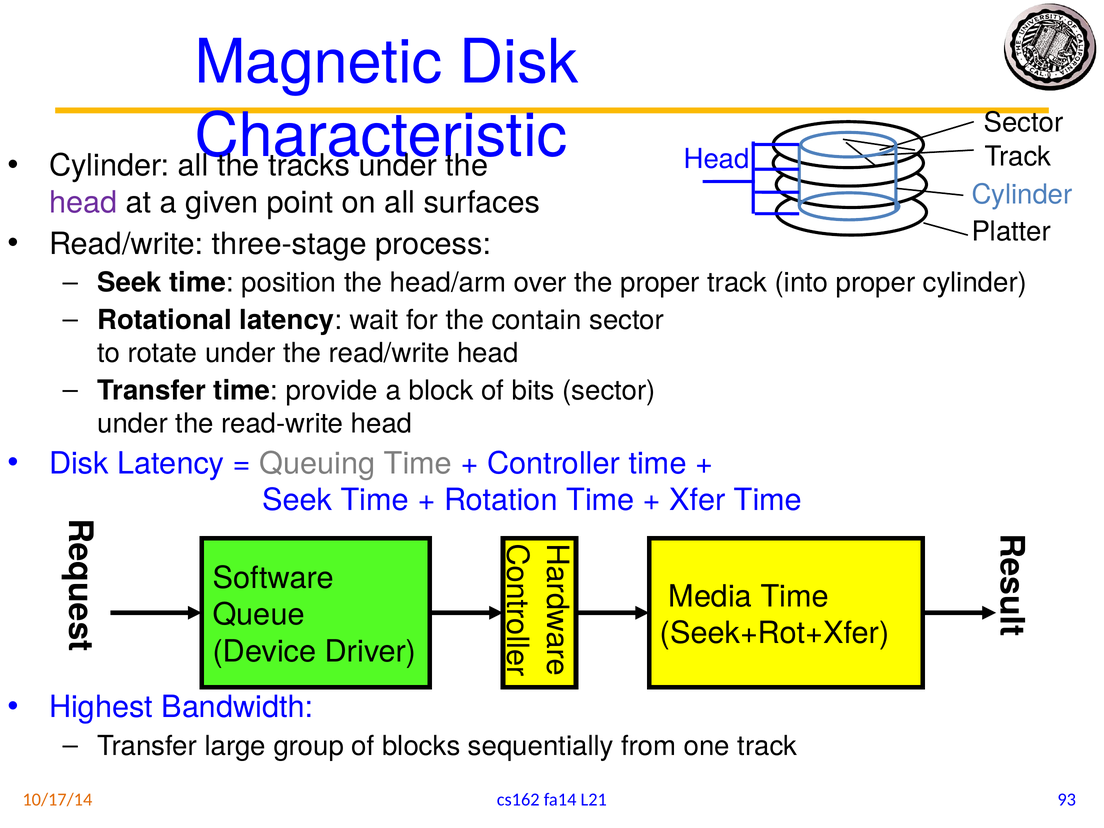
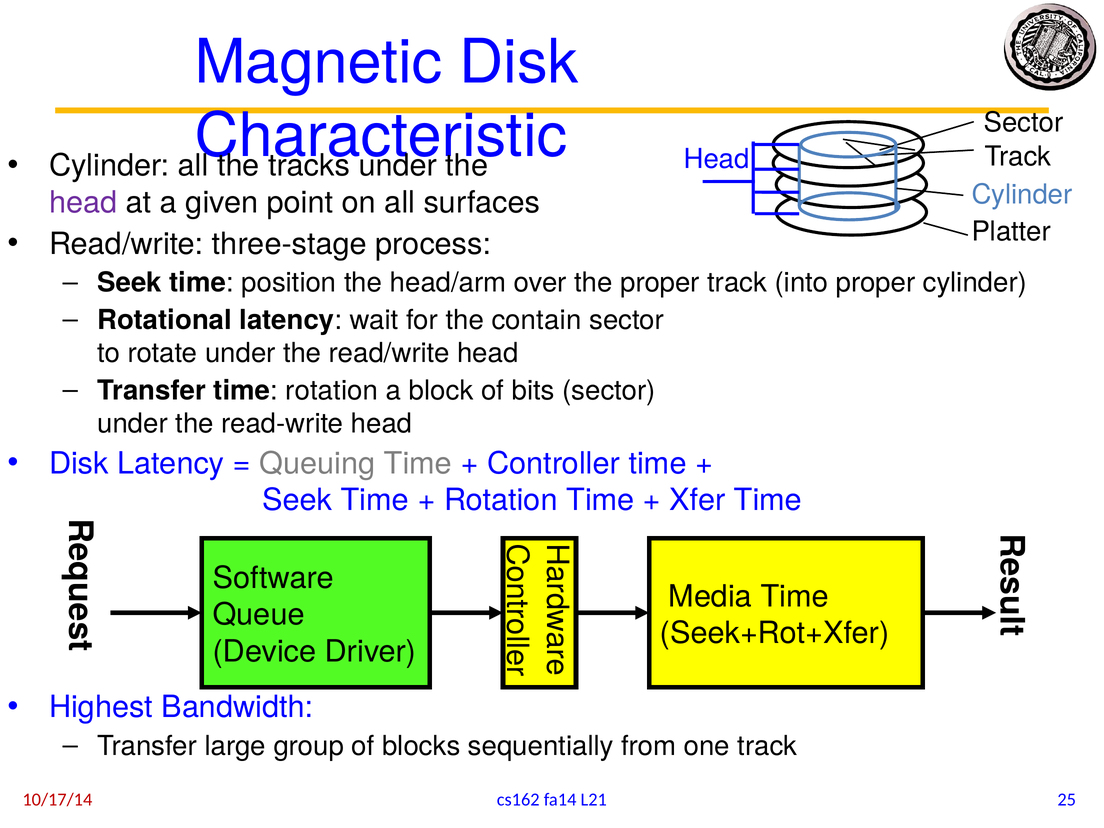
time provide: provide -> rotation (332, 391)
93: 93 -> 25 (1067, 800)
10/17/14 colour: orange -> red (57, 800)
